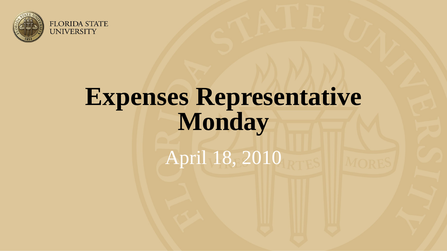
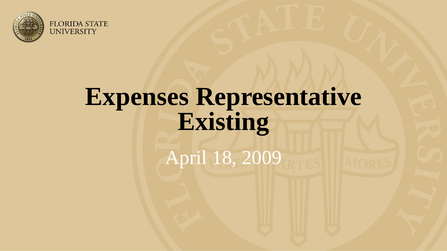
Monday: Monday -> Existing (223, 122)
2010: 2010 -> 2009 (262, 158)
